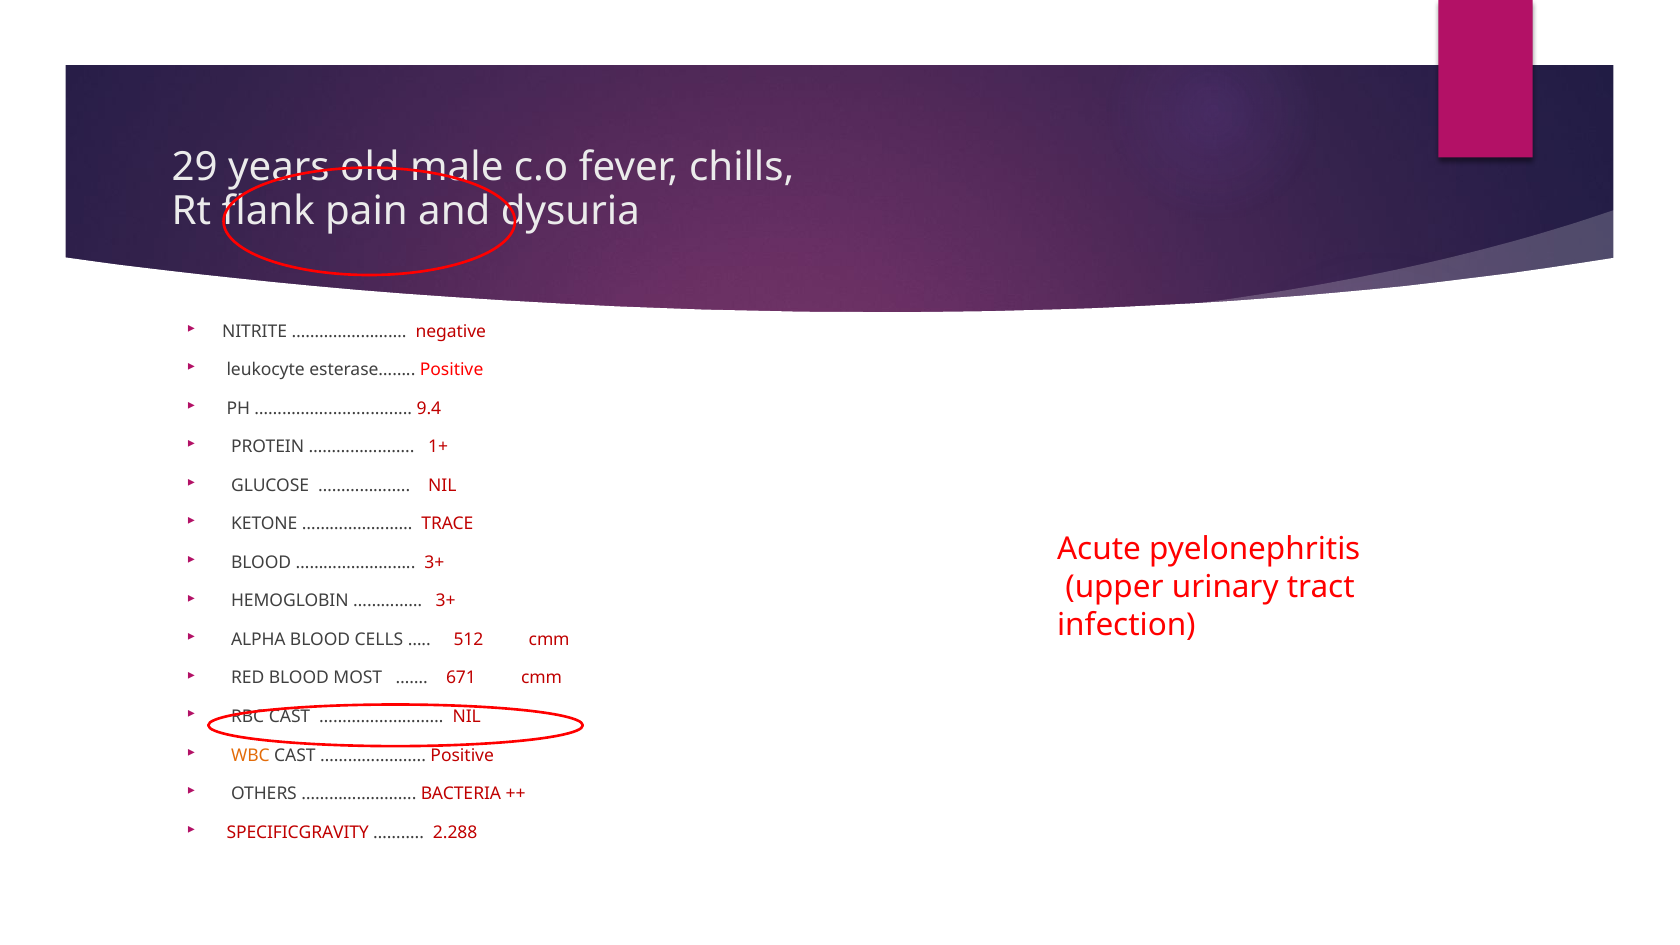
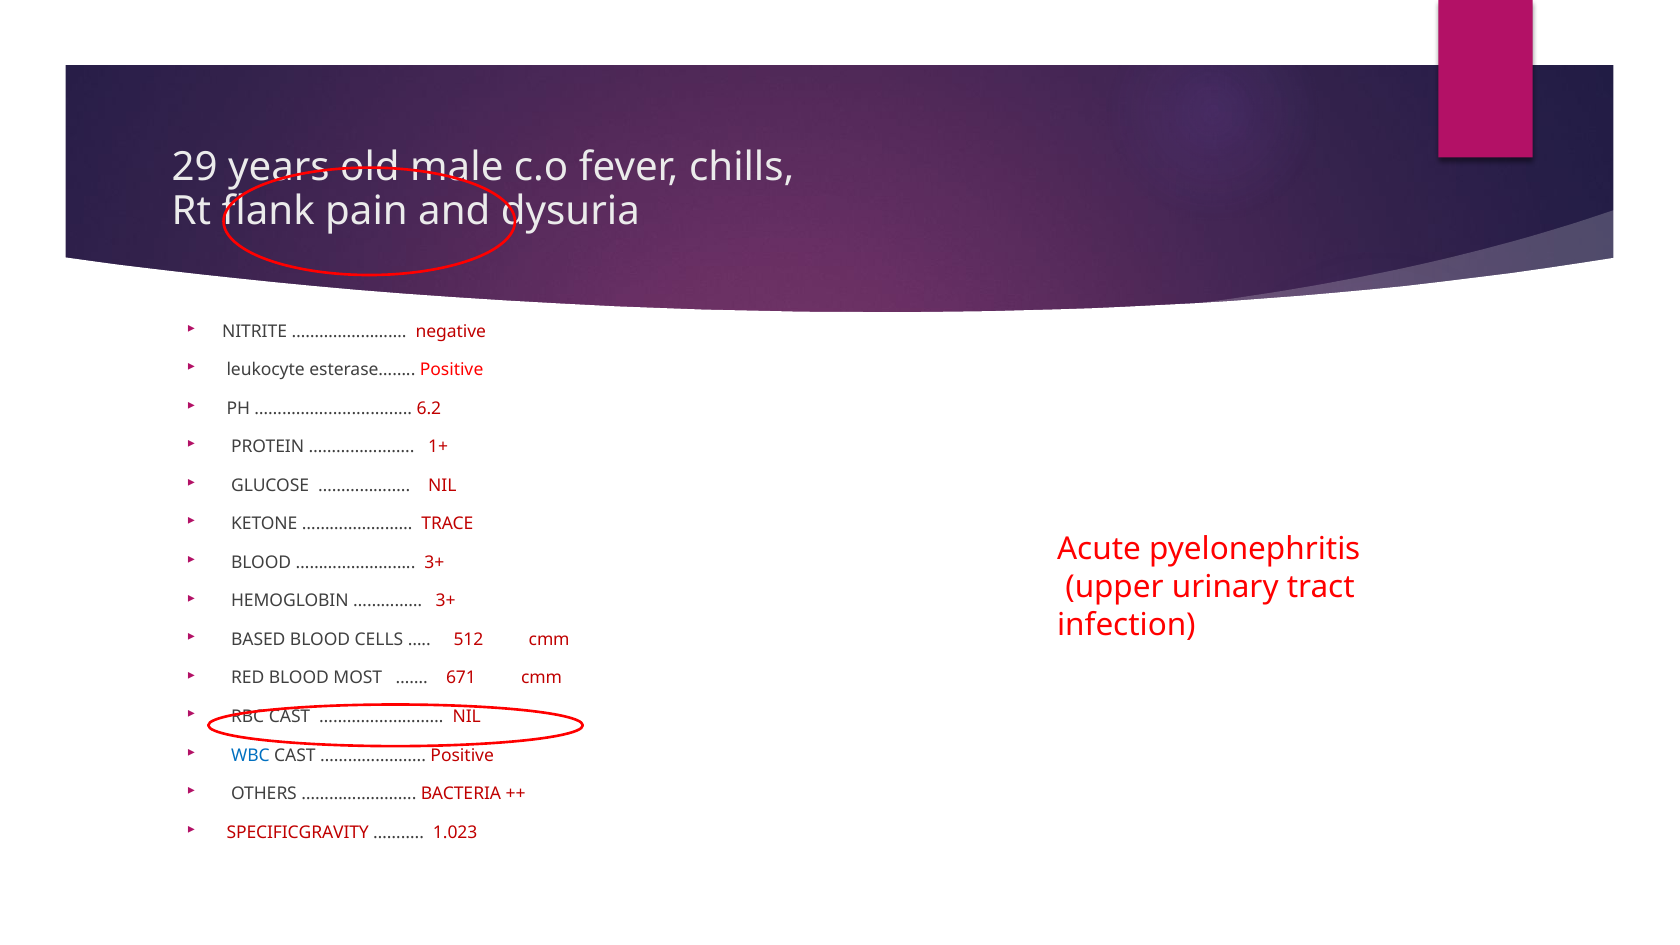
9.4: 9.4 -> 6.2 (429, 408)
ALPHA: ALPHA -> BASED (258, 640)
WBC colour: orange -> blue (250, 755)
2.288: 2.288 -> 1.023 (455, 832)
